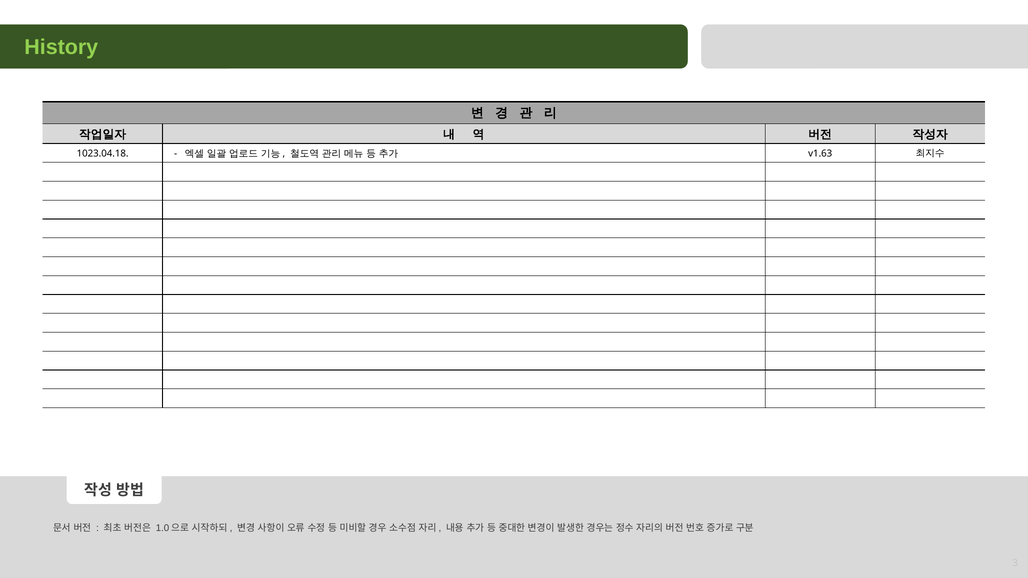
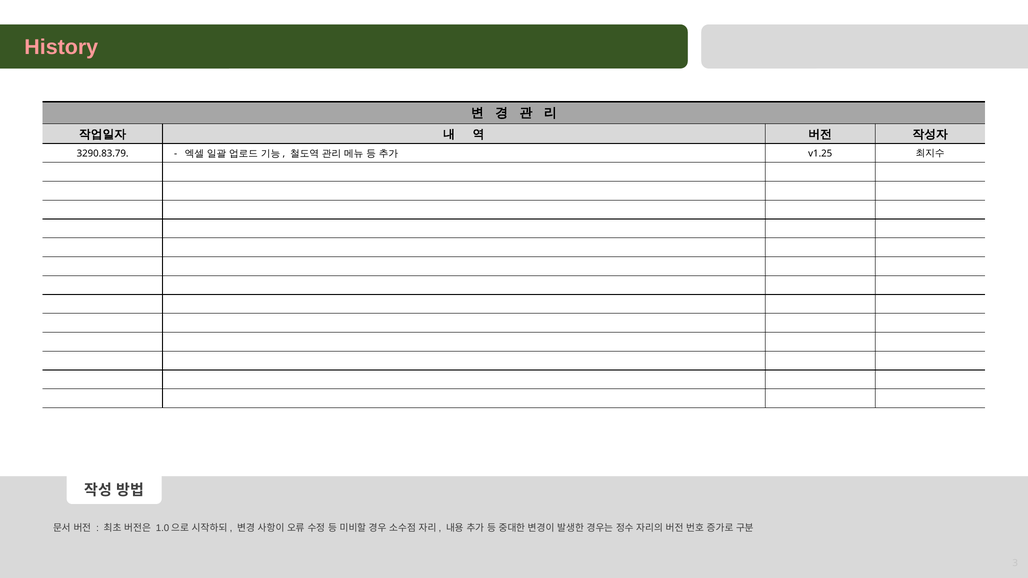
History colour: light green -> pink (61, 47)
1023.04.18: 1023.04.18 -> 3290.83.79 (103, 154)
v1.63: v1.63 -> v1.25 (820, 154)
